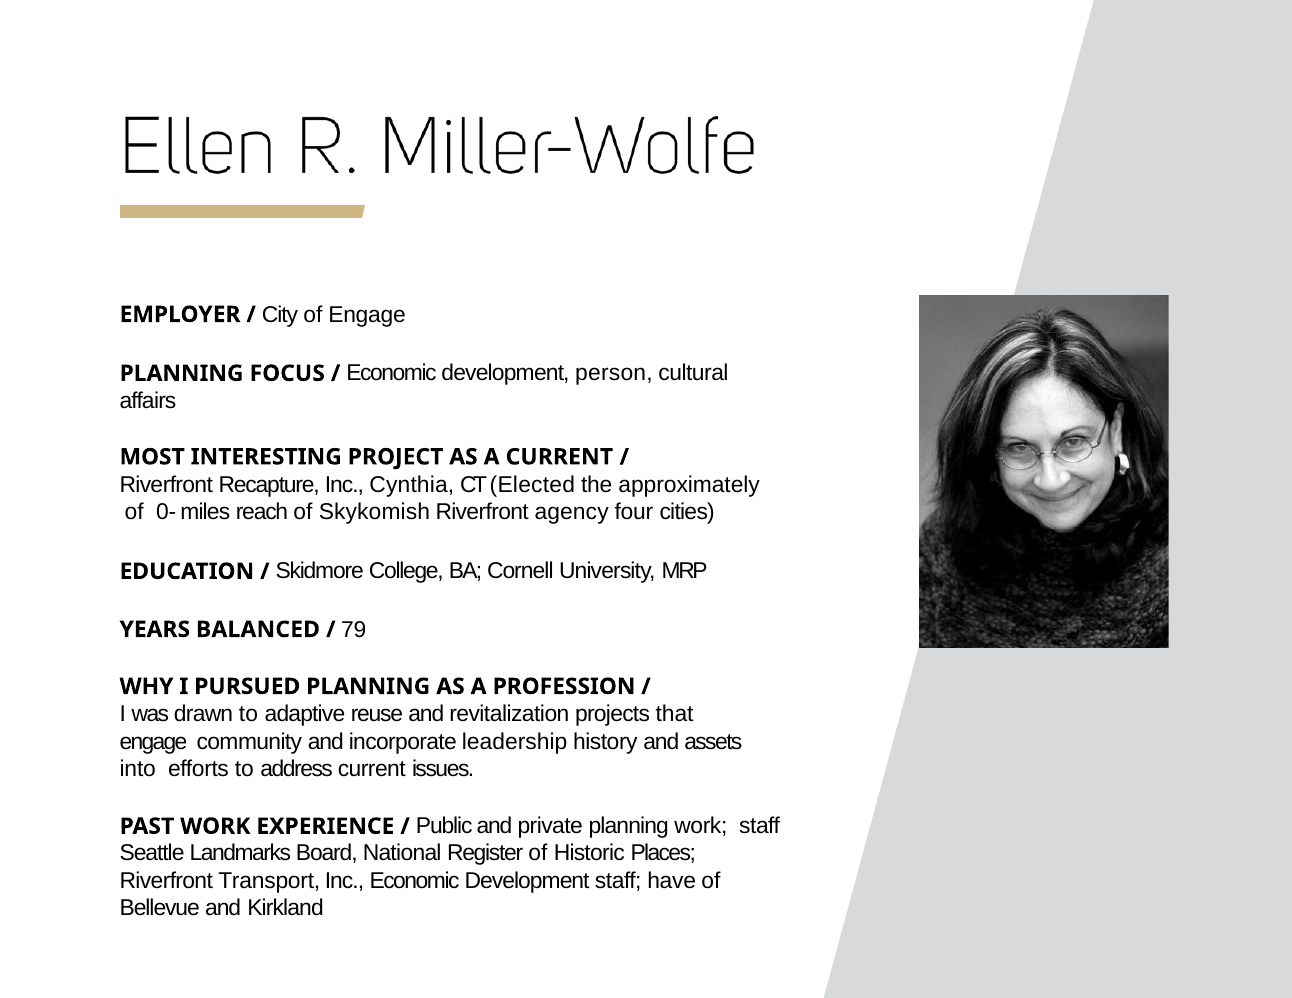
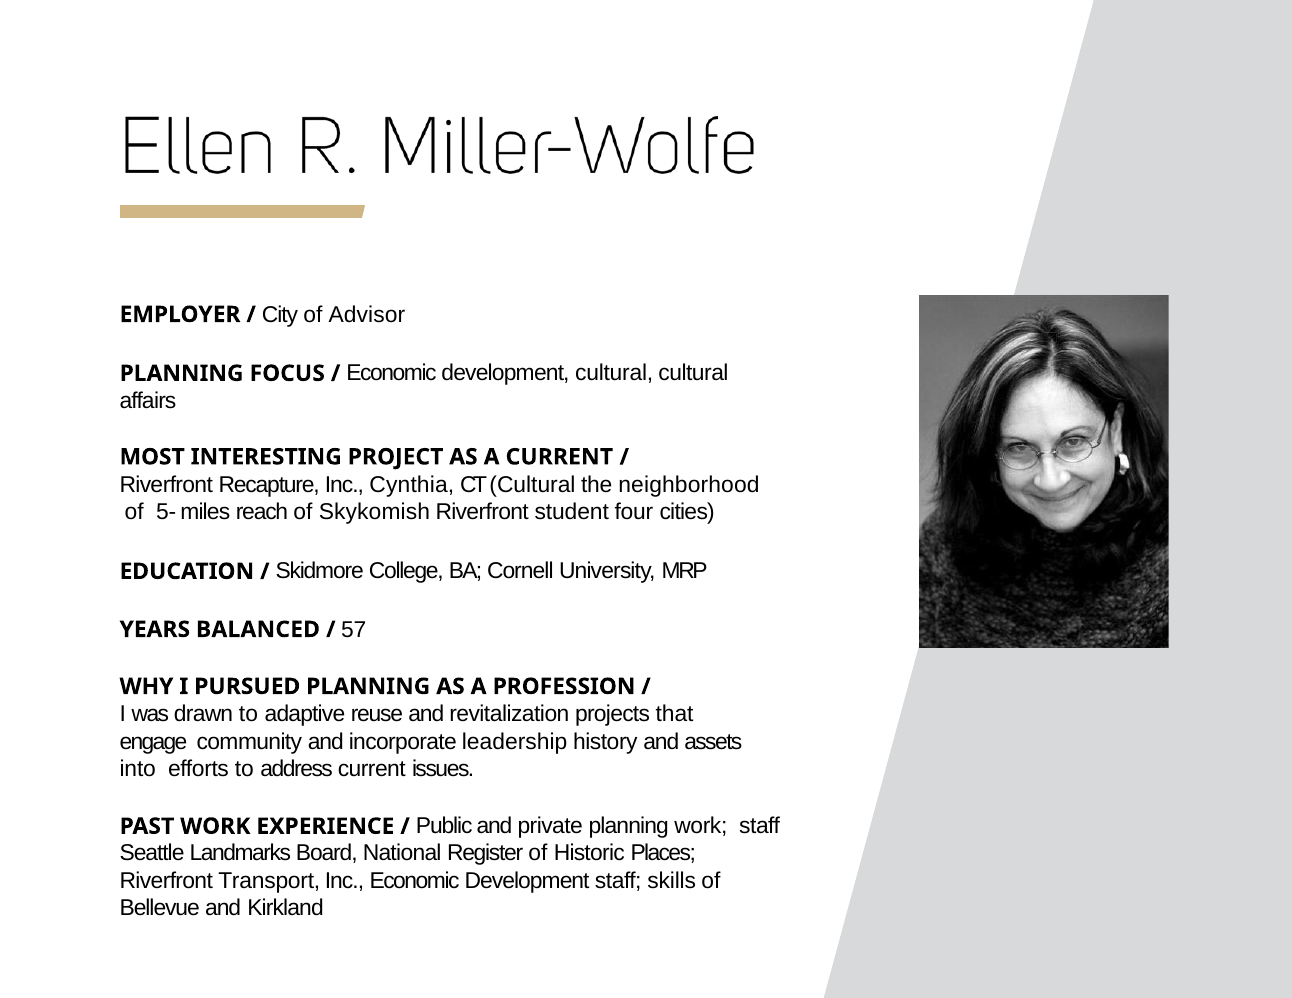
of Engage: Engage -> Advisor (367, 315)
development person: person -> cultural (614, 374)
CT Elected: Elected -> Cultural (532, 485)
approximately: approximately -> neighborhood (689, 485)
0-: 0- -> 5- (166, 512)
agency: agency -> student (572, 512)
79: 79 -> 57 (354, 630)
have: have -> skills (672, 881)
